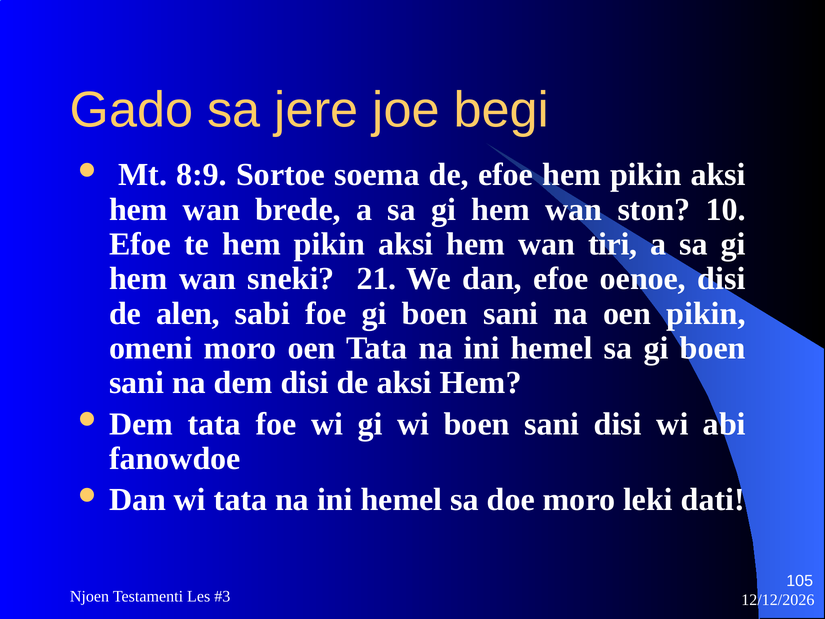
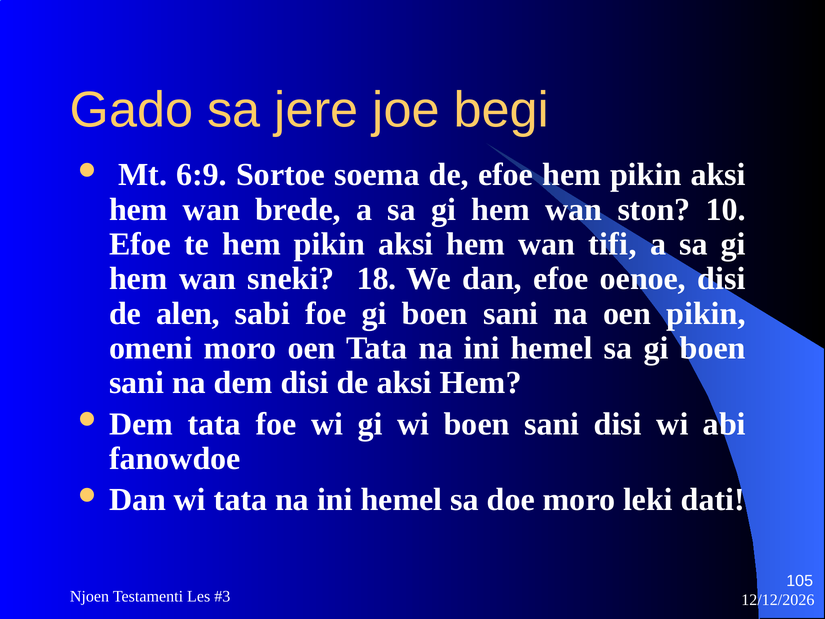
8:9: 8:9 -> 6:9 (202, 175)
tiri: tiri -> tifi (612, 244)
21: 21 -> 18 (377, 279)
